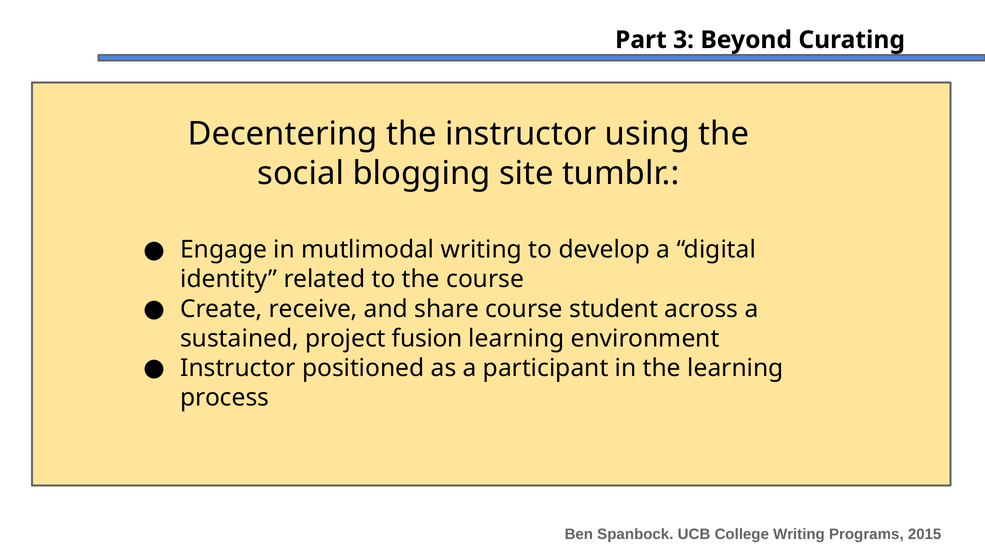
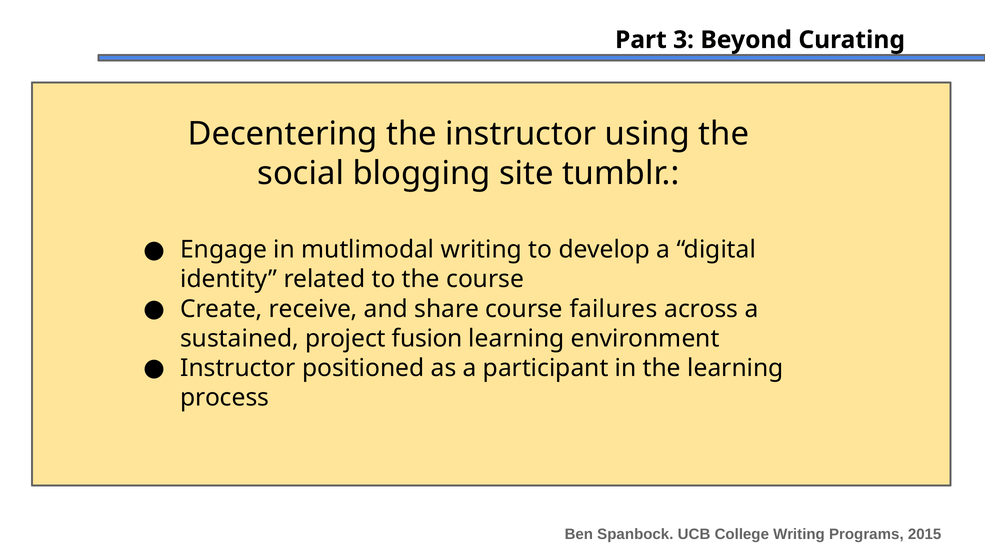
student: student -> failures (614, 309)
